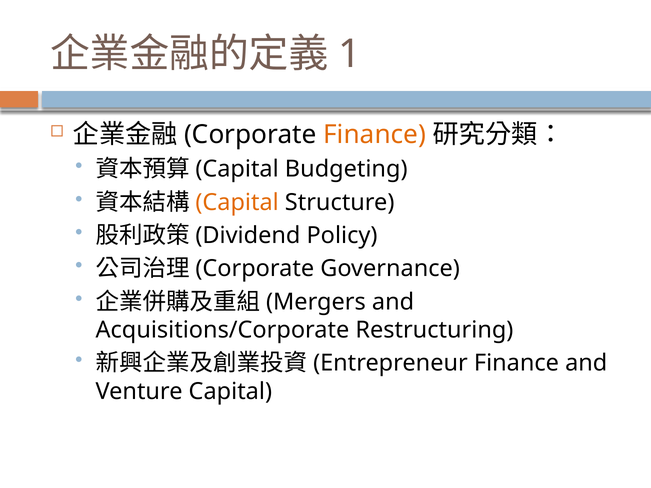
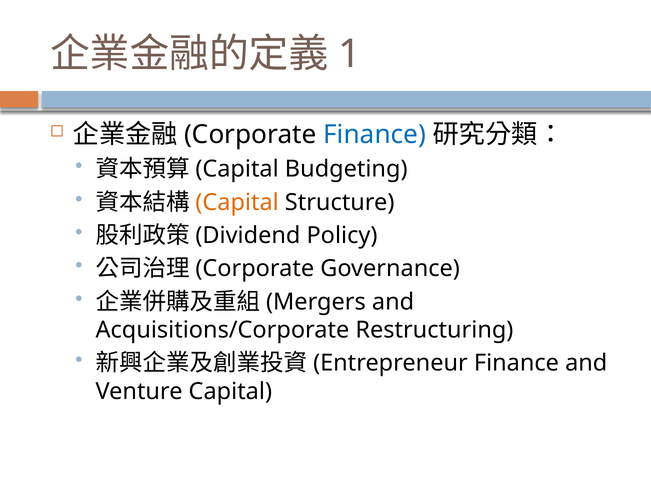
Finance colour: orange -> blue (375, 135)
